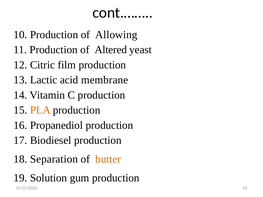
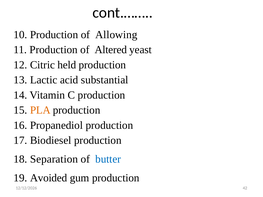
film: film -> held (67, 65)
membrane: membrane -> substantial (105, 80)
butter colour: orange -> blue (108, 159)
Solution: Solution -> Avoided (49, 178)
